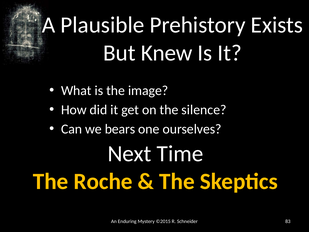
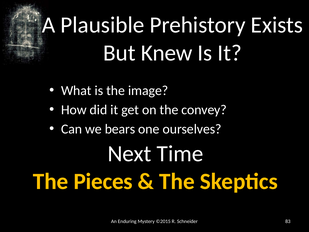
silence: silence -> convey (204, 110)
Roche: Roche -> Pieces (103, 181)
